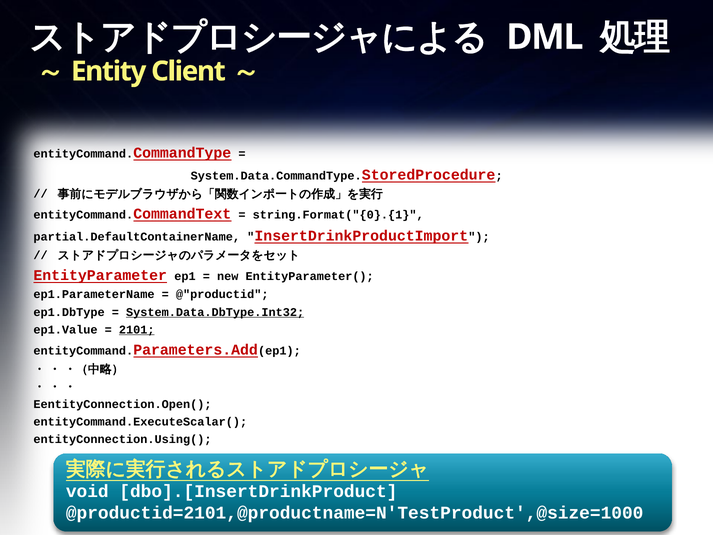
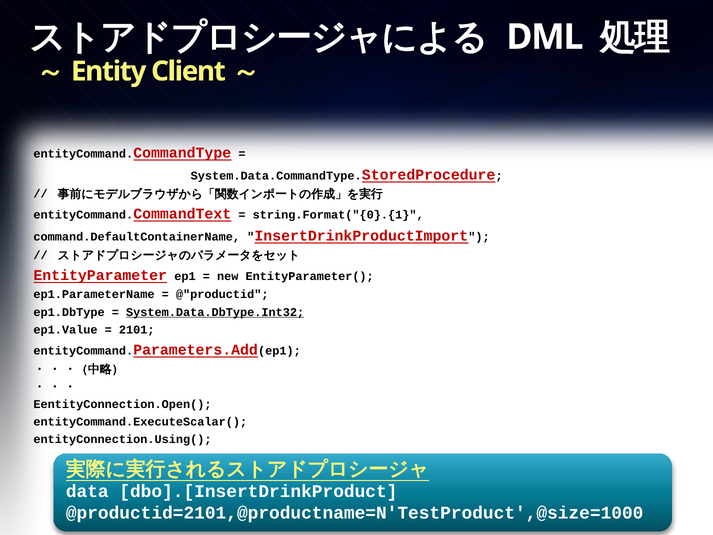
partial.DefaultContainerName: partial.DefaultContainerName -> command.DefaultContainerName (137, 237)
2101 underline: present -> none (137, 330)
void: void -> data (87, 491)
